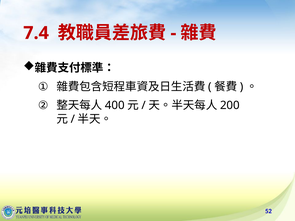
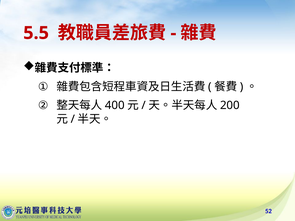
7.4: 7.4 -> 5.5 (36, 33)
